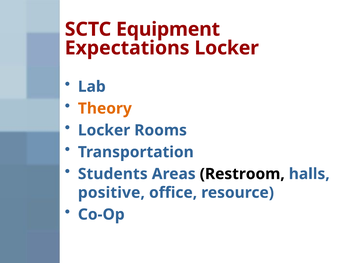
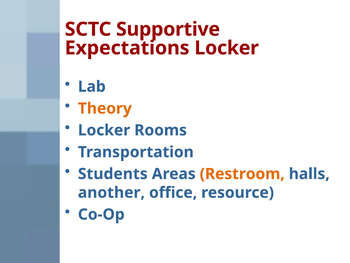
Equipment: Equipment -> Supportive (168, 29)
Restroom colour: black -> orange (242, 174)
positive: positive -> another (111, 192)
